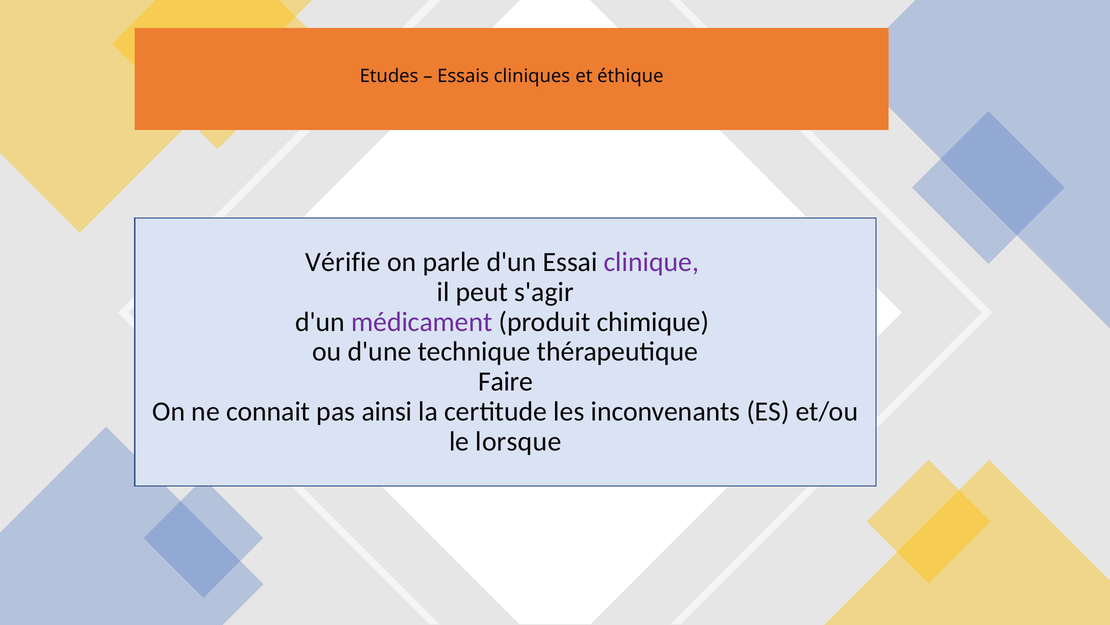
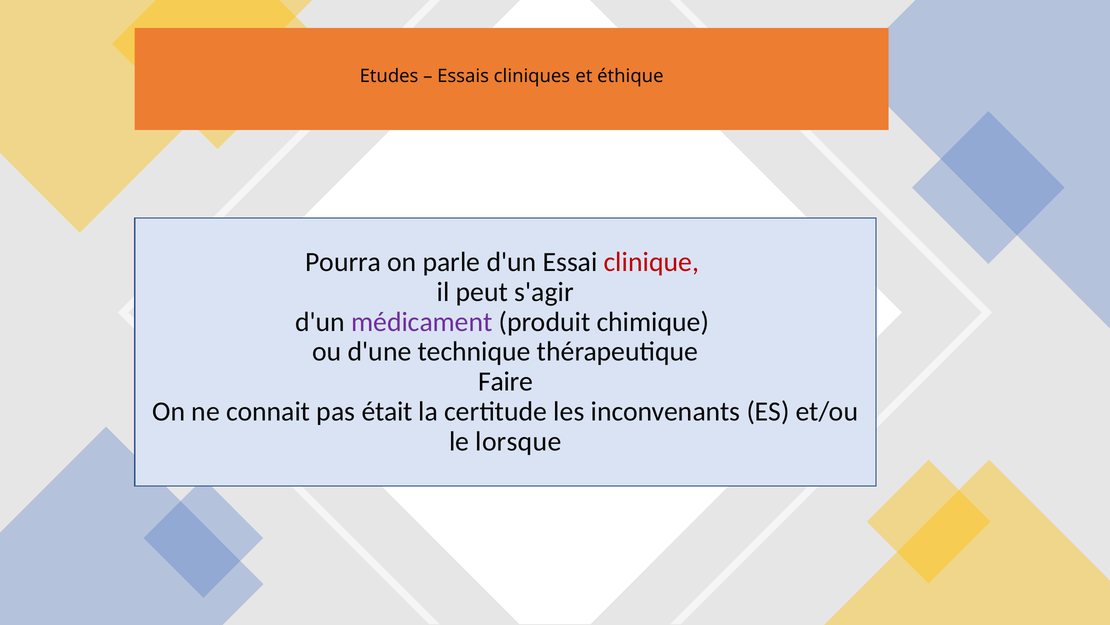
Vérifie: Vérifie -> Pourra (343, 262)
clinique colour: purple -> red (651, 262)
ainsi: ainsi -> était (387, 411)
